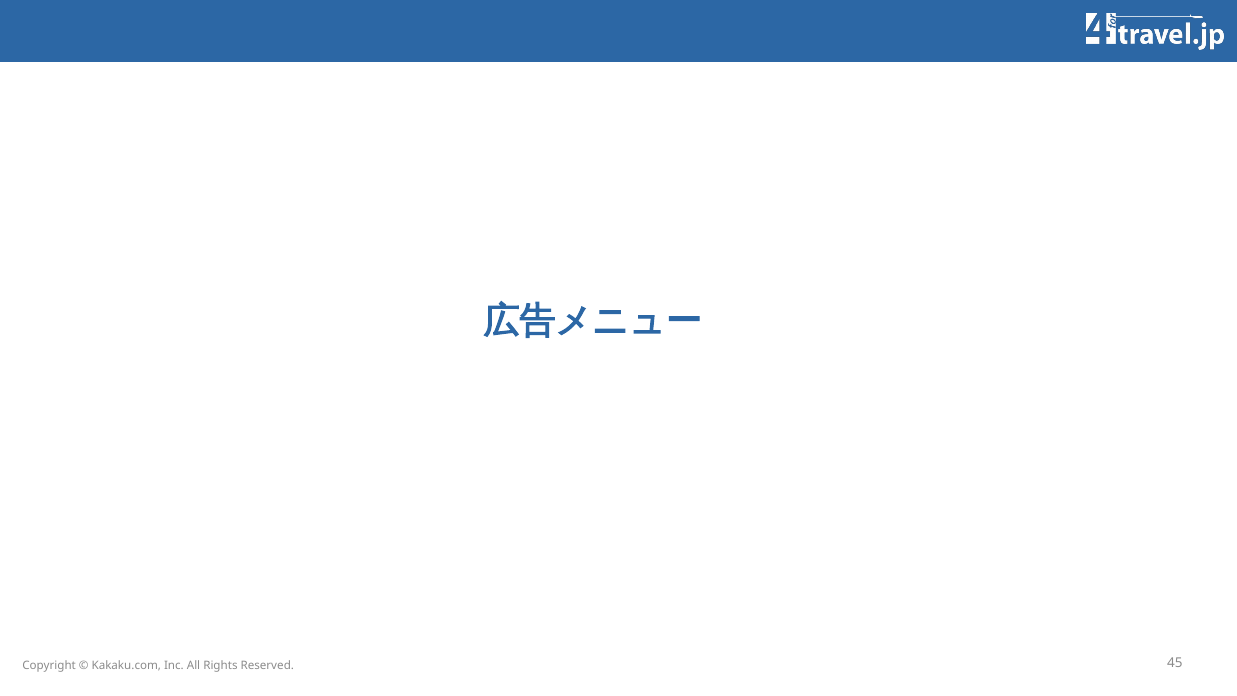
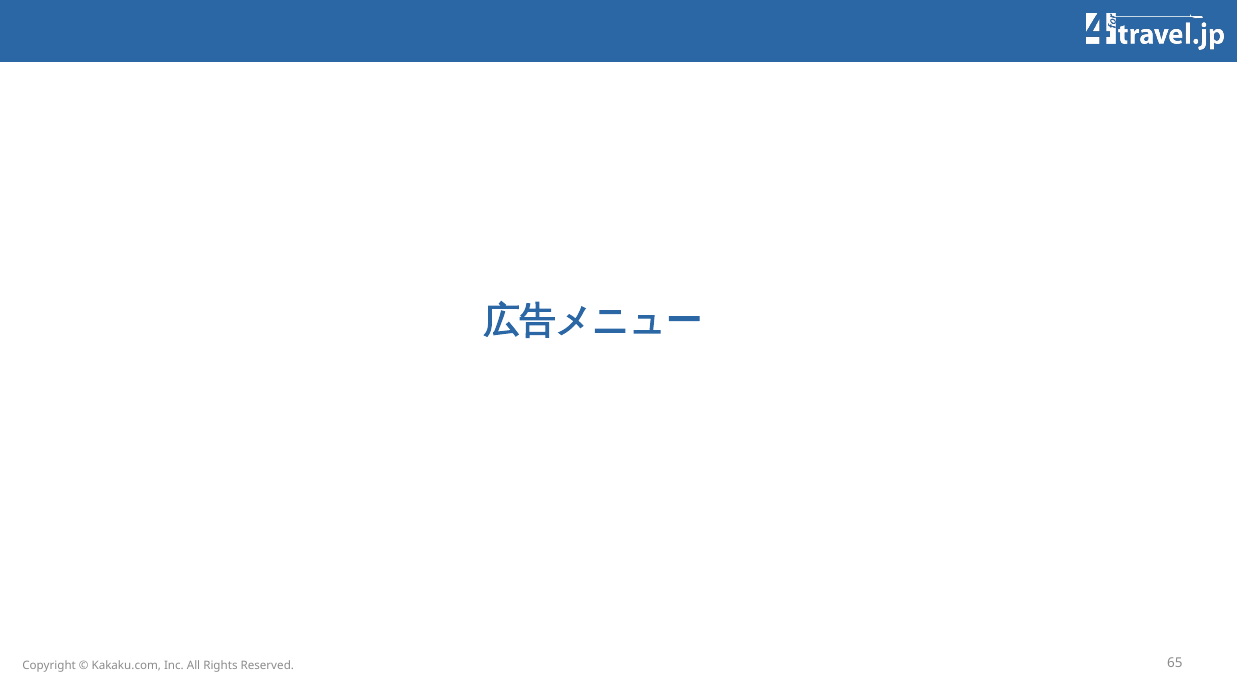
45: 45 -> 65 (1175, 663)
